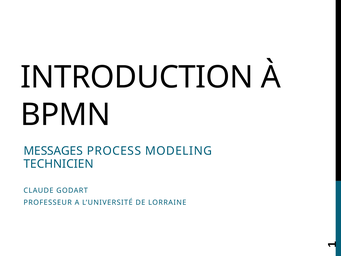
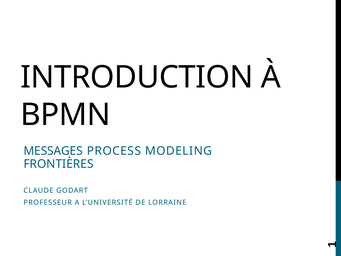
TECHNICIEN: TECHNICIEN -> FRONTIÈRES (59, 164)
